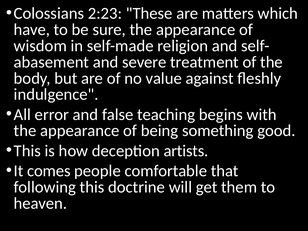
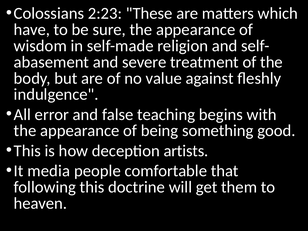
comes: comes -> media (49, 171)
